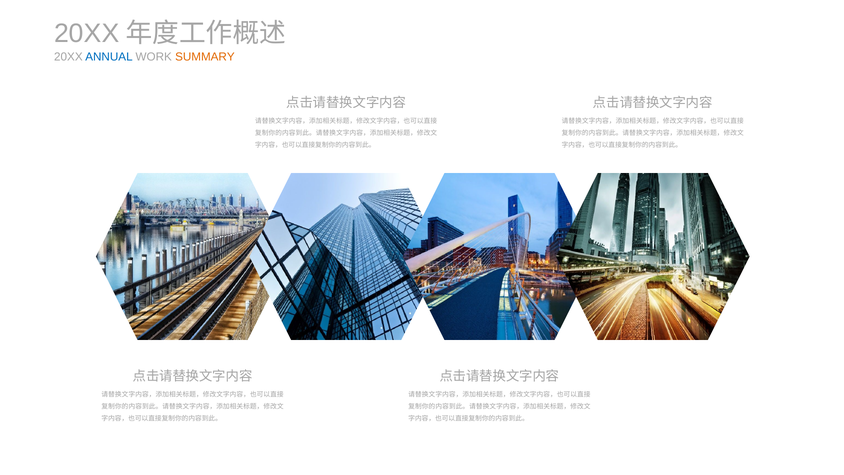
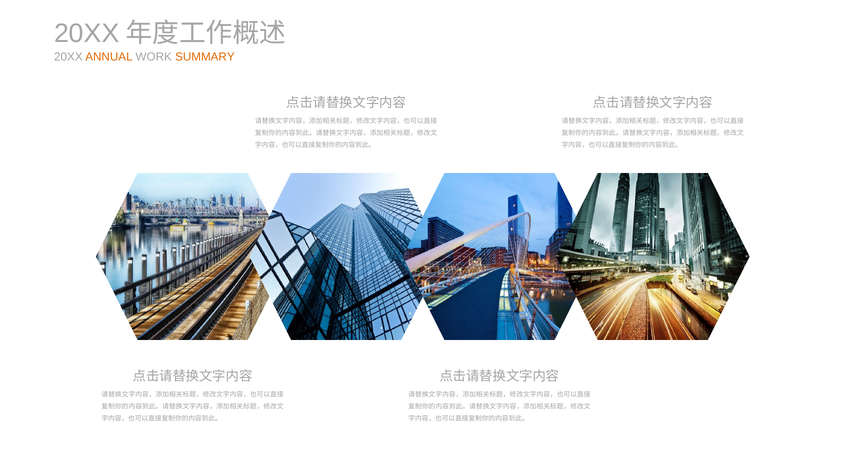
ANNUAL colour: blue -> orange (109, 57)
